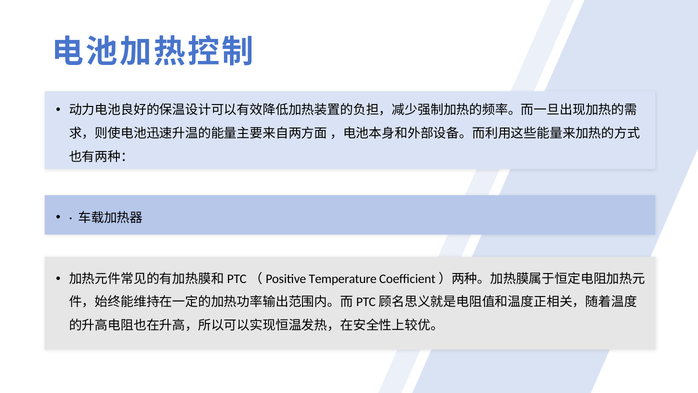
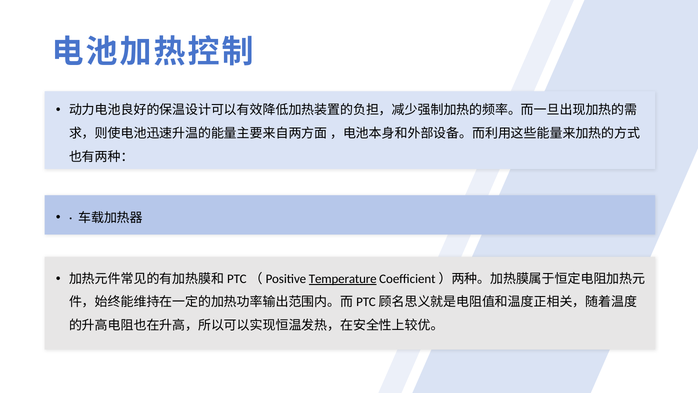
Temperature underline: none -> present (343, 279)
